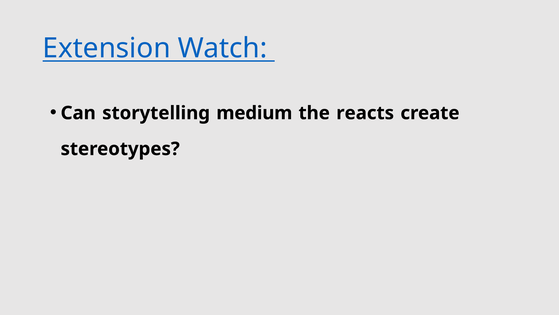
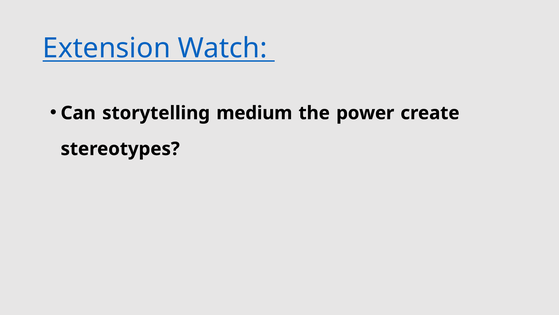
reacts: reacts -> power (365, 113)
